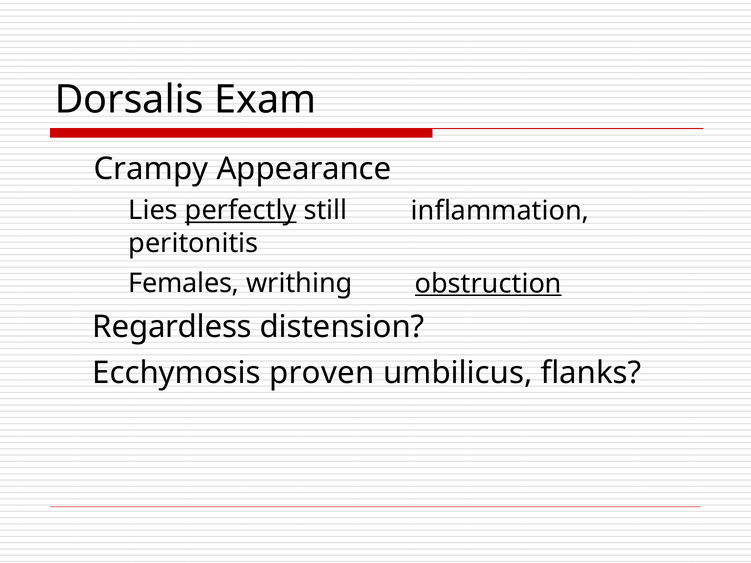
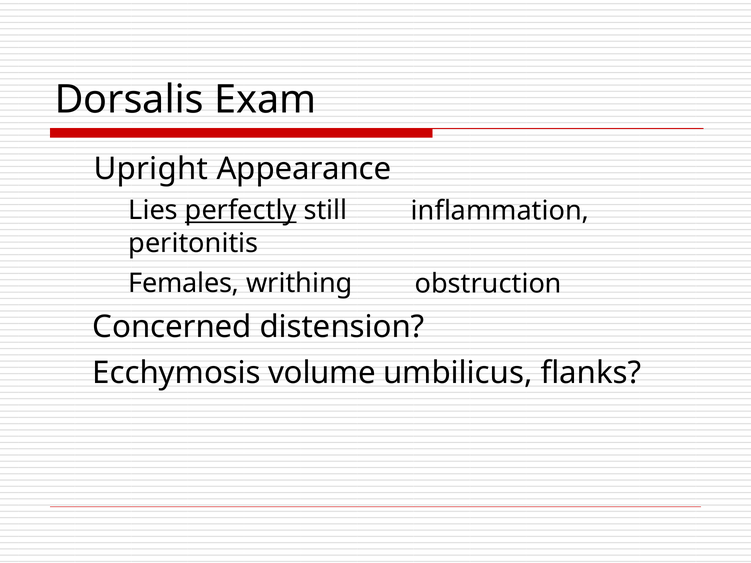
Crampy: Crampy -> Upright (151, 169)
obstruction underline: present -> none (488, 284)
Regardless: Regardless -> Concerned (172, 327)
proven: proven -> volume (322, 373)
